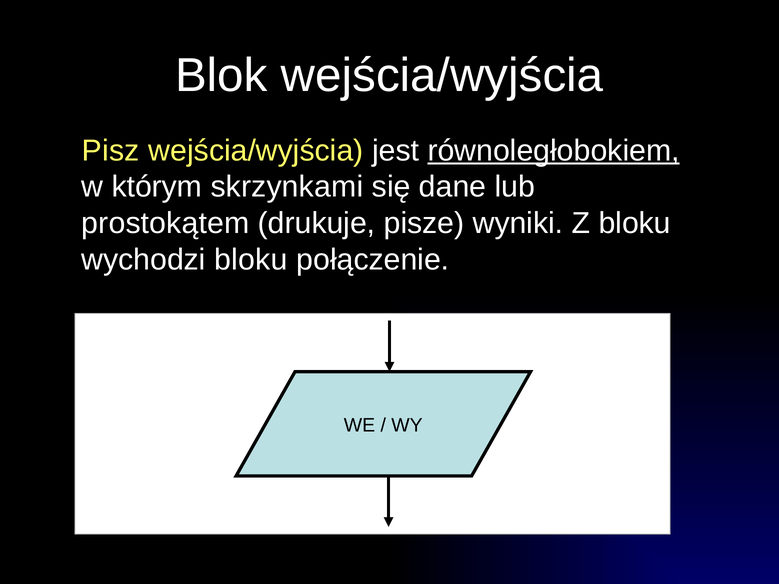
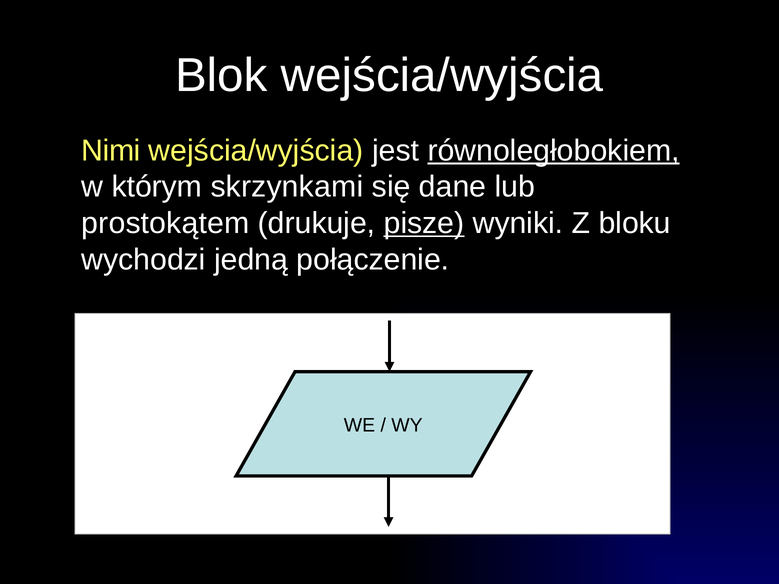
Pisz: Pisz -> Nimi (111, 151)
pisze underline: none -> present (424, 223)
wychodzi bloku: bloku -> jedną (251, 260)
